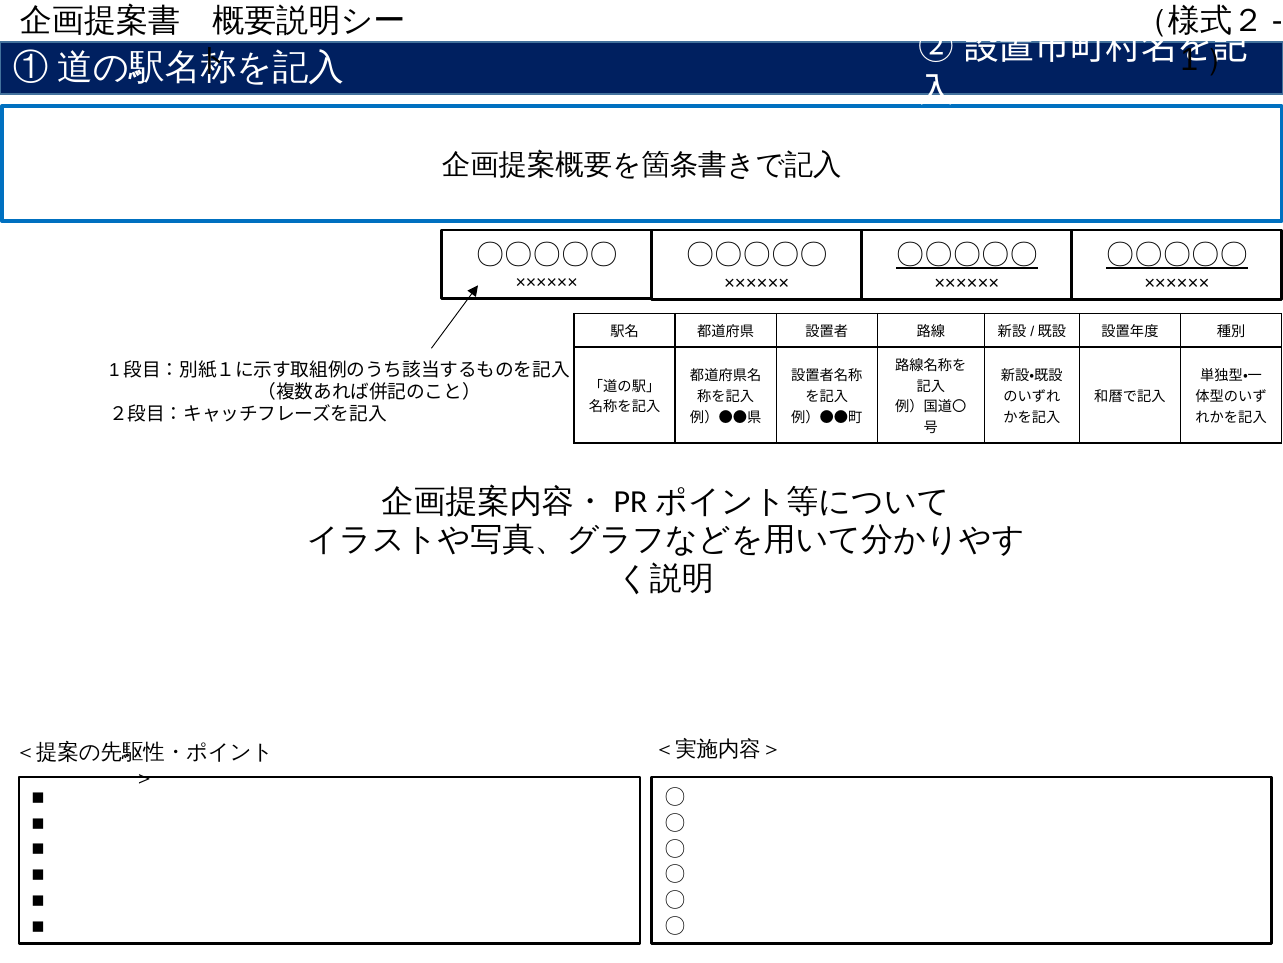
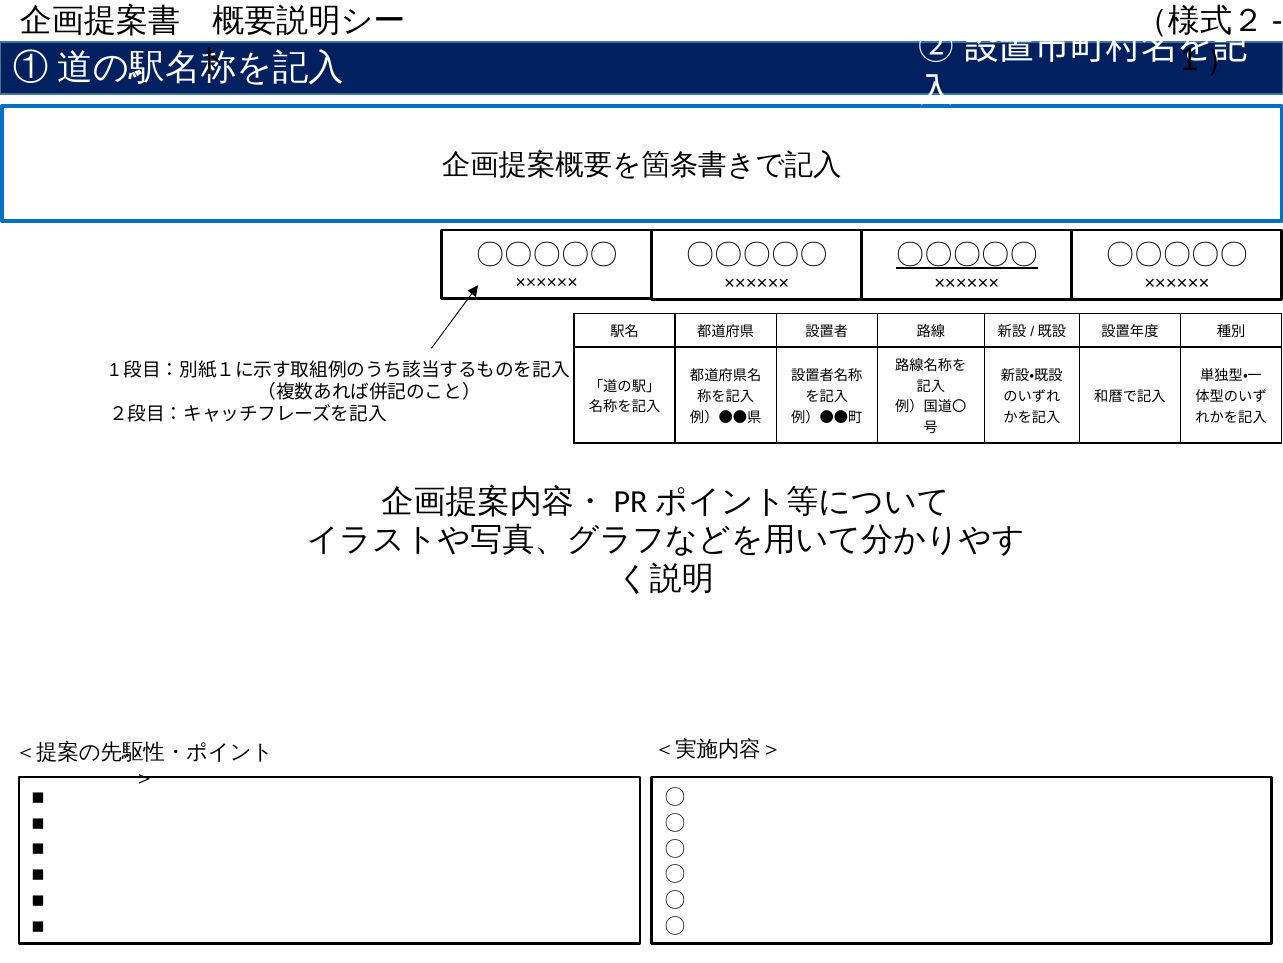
〇〇〇〇〇 underline: present -> none (1177, 255)
